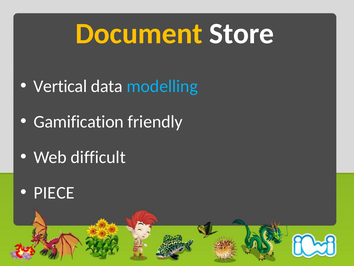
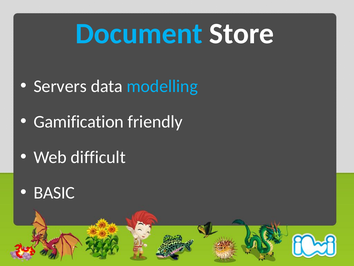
Document colour: yellow -> light blue (139, 34)
Vertical: Vertical -> Servers (60, 86)
PIECE: PIECE -> BASIC (54, 192)
